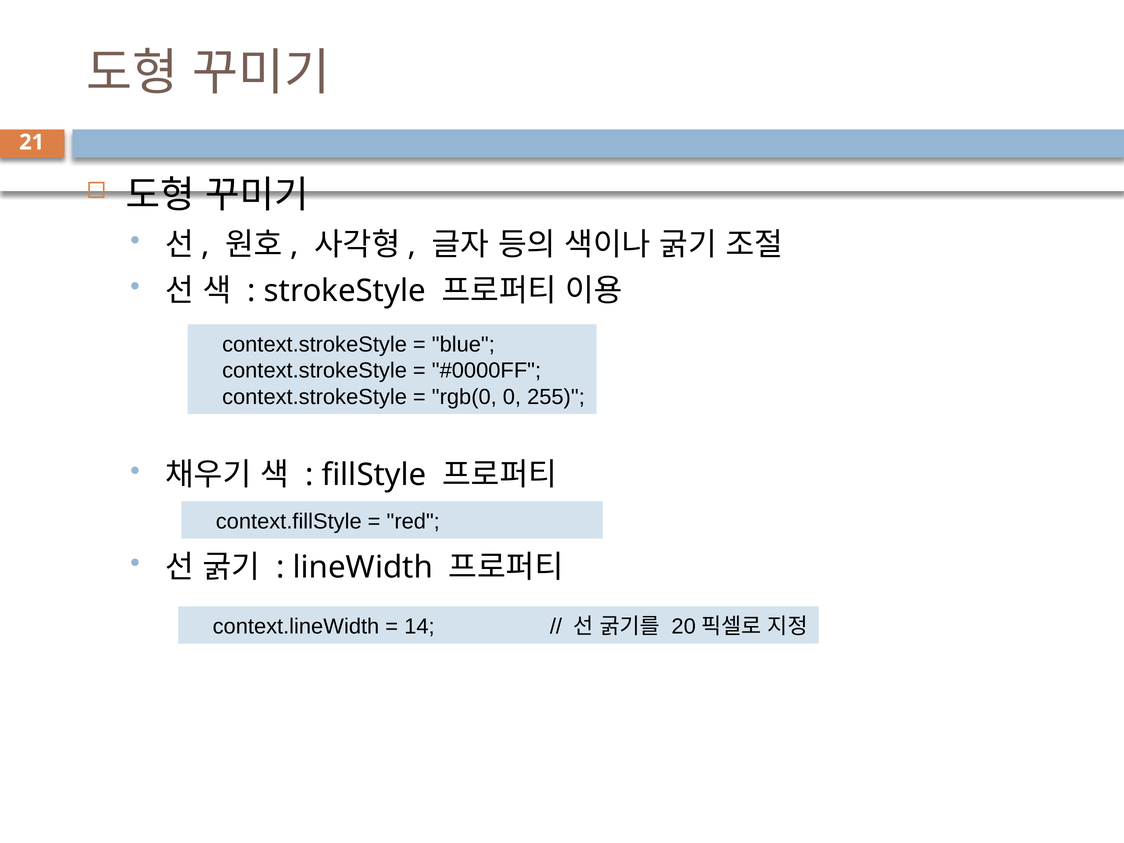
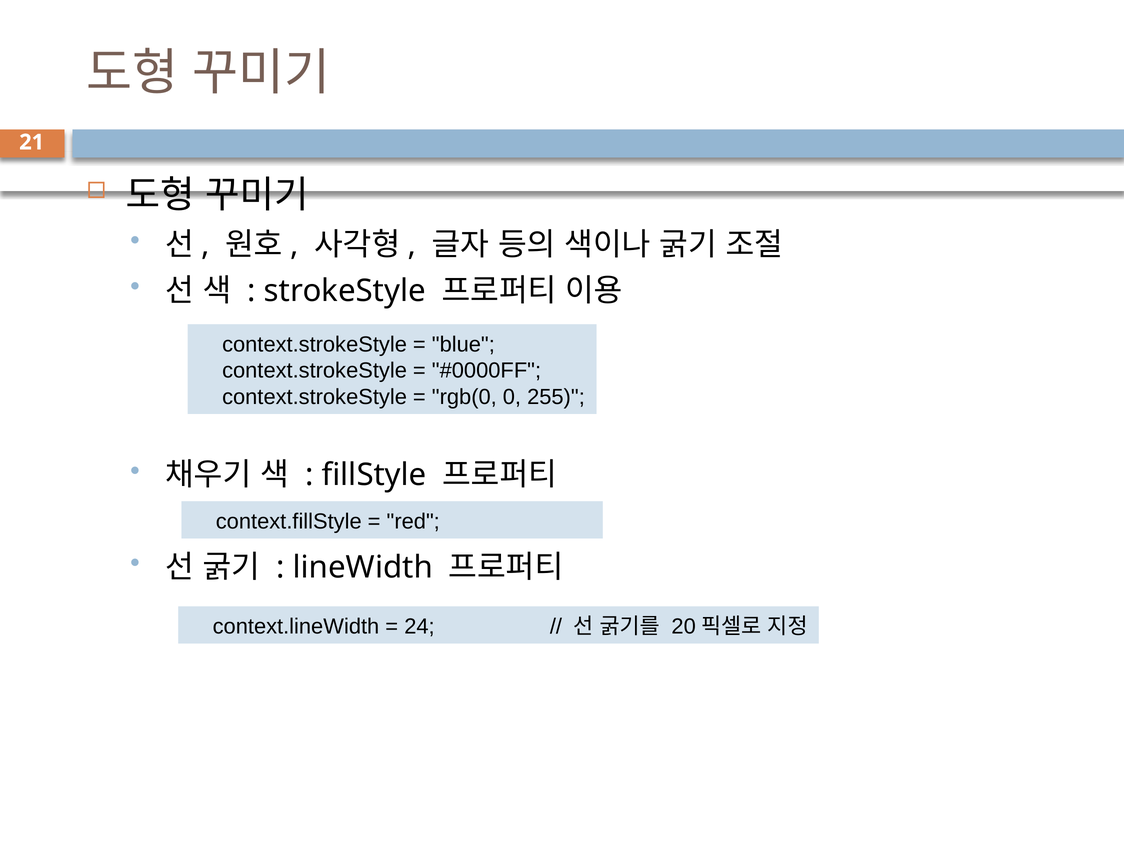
14: 14 -> 24 (419, 626)
